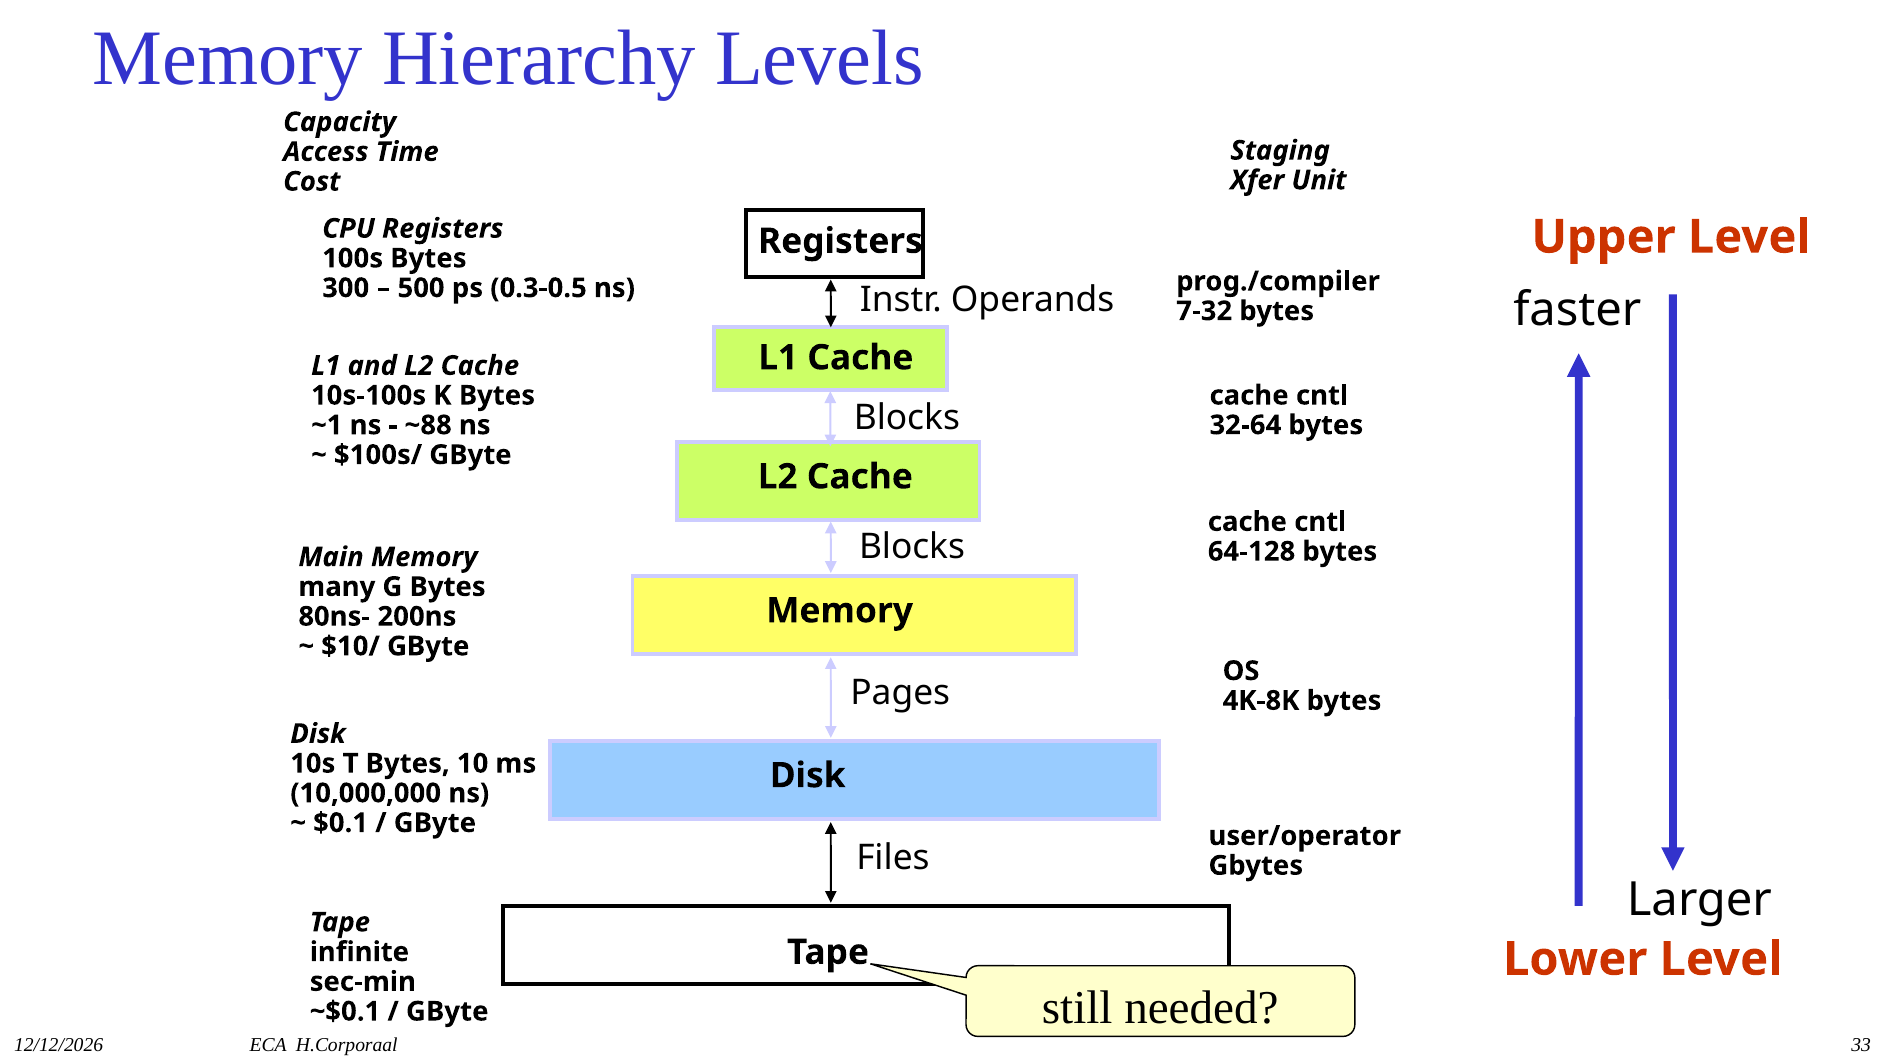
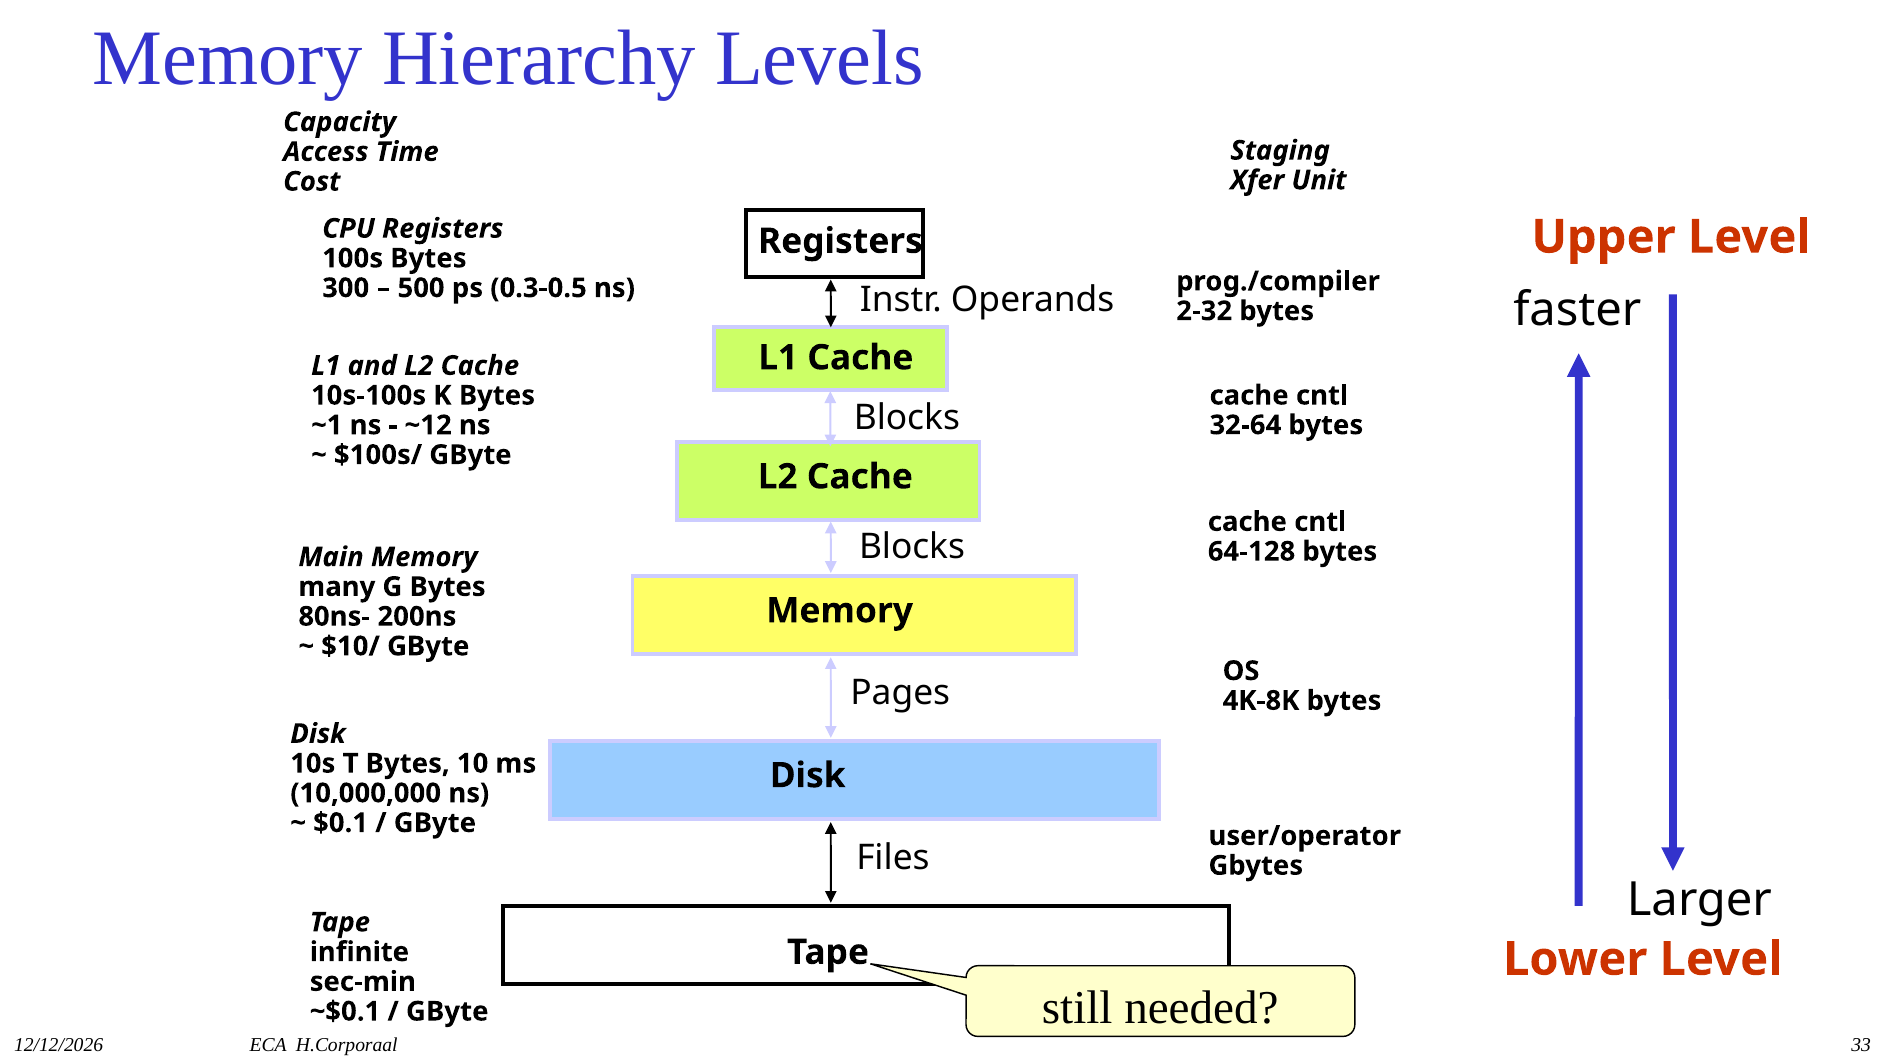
7-32: 7-32 -> 2-32 (1204, 311)
~88: ~88 -> ~12 (428, 425)
